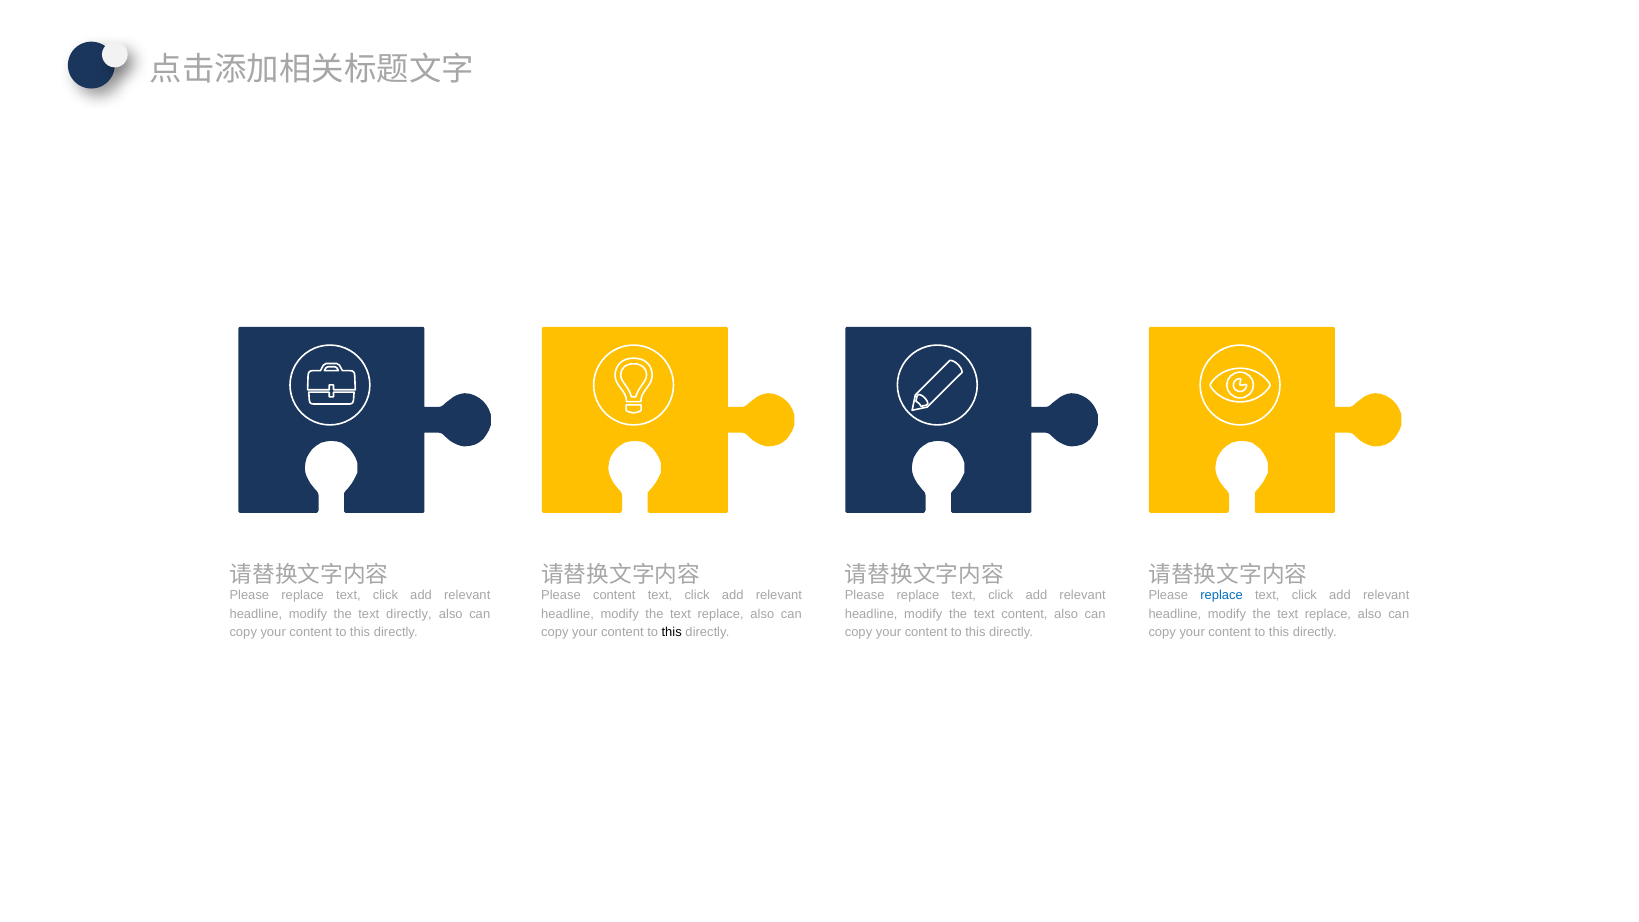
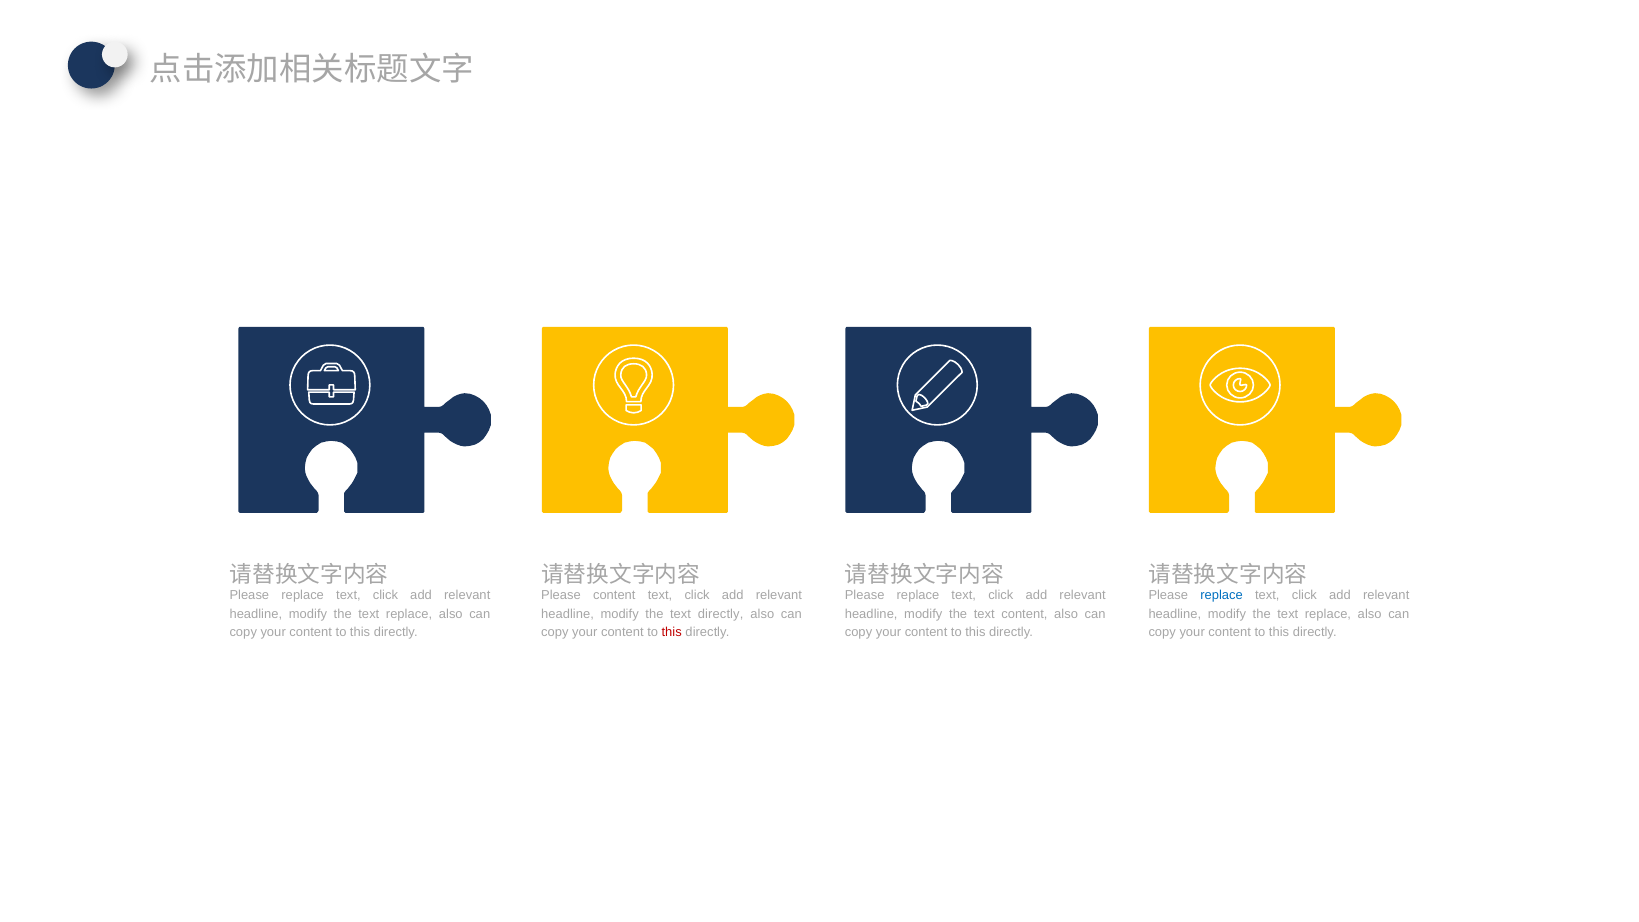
directly: directly -> replace (409, 614)
replace: replace -> directly (721, 614)
this colour: black -> red (672, 632)
